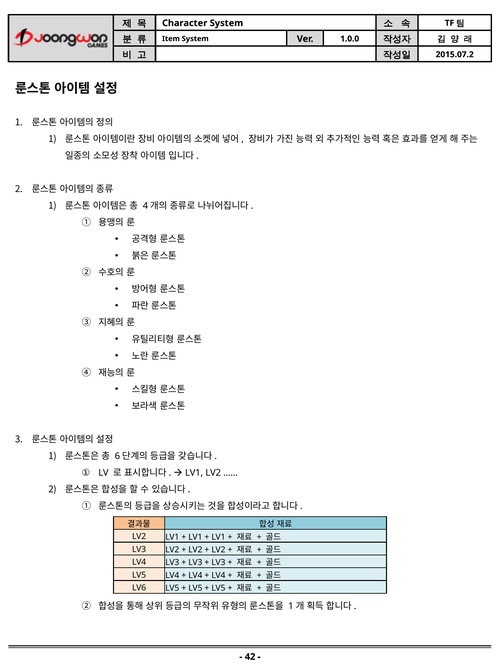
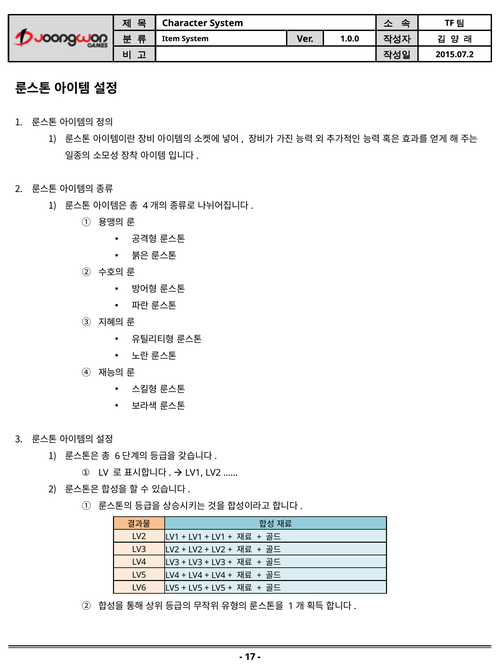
42: 42 -> 17 (250, 657)
